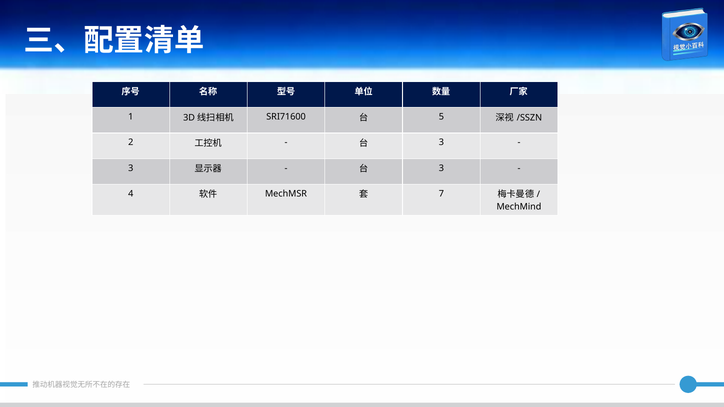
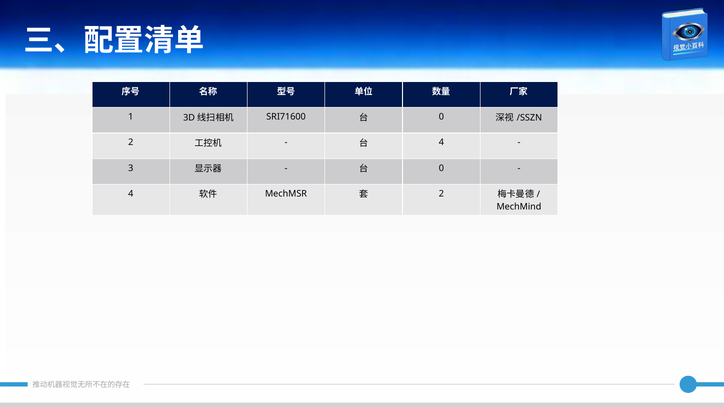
5: 5 -> 0 (441, 117)
3: 3 -> 4 (441, 142)
3: 3 -> 0 (441, 168)
7: 7 -> 2 (441, 194)
